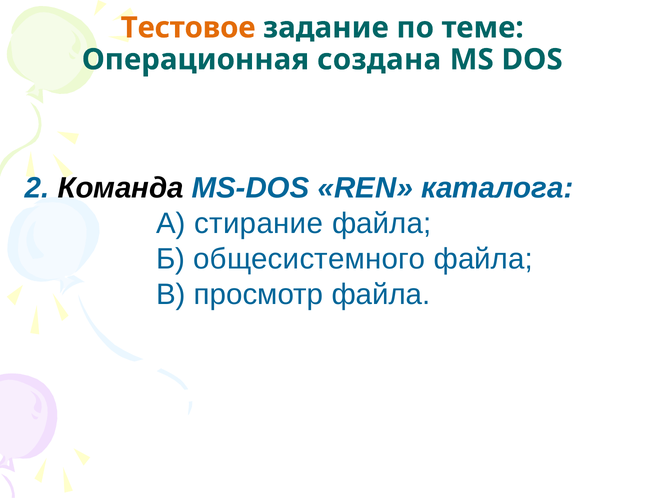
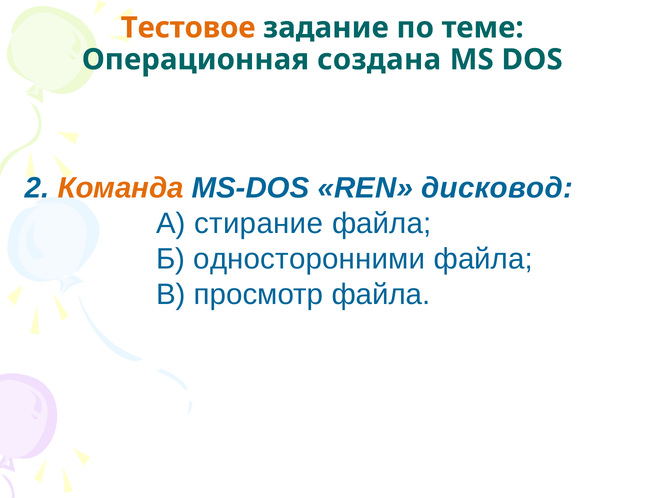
Команда colour: black -> orange (121, 188)
каталога: каталога -> дисковод (497, 188)
общесистемного: общесистемного -> односторонними (309, 259)
